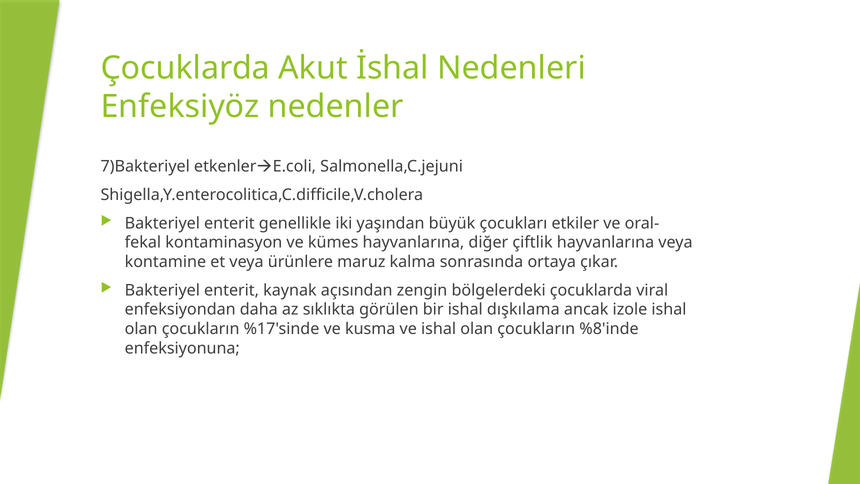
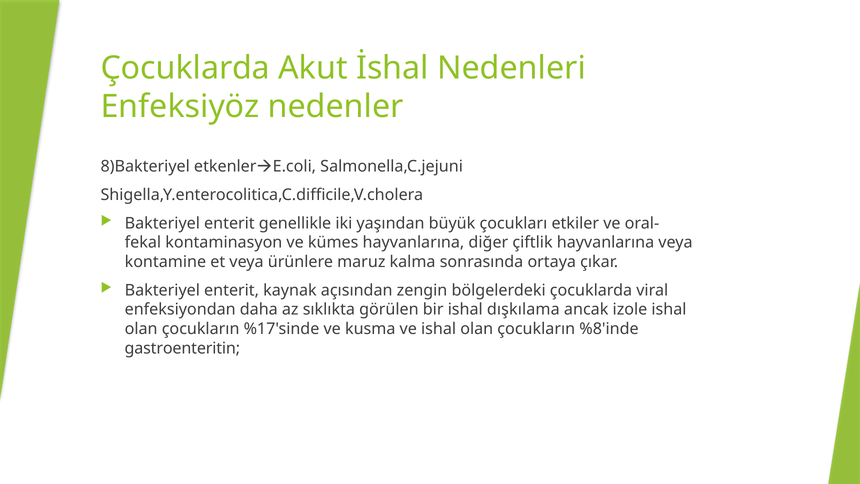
7)Bakteriyel: 7)Bakteriyel -> 8)Bakteriyel (145, 166)
enfeksiyonuna: enfeksiyonuna -> gastroenteritin (182, 348)
